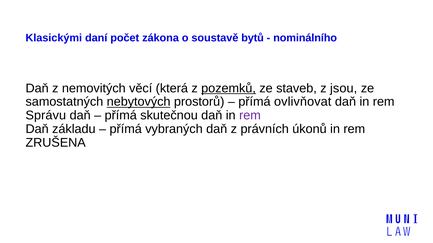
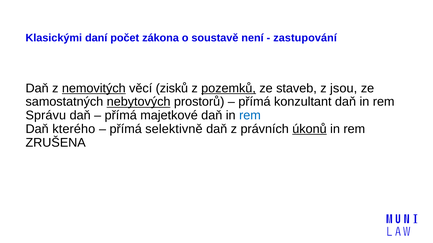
bytů: bytů -> není (253, 38)
nominálního: nominálního -> zastupování (305, 38)
nemovitých underline: none -> present (94, 88)
která: která -> zisků (172, 88)
ovlivňovat: ovlivňovat -> konzultant (303, 102)
skutečnou: skutečnou -> majetkové (169, 116)
rem colour: purple -> blue (250, 116)
základu: základu -> kterého (74, 129)
vybraných: vybraných -> selektivně (174, 129)
úkonů underline: none -> present (309, 129)
